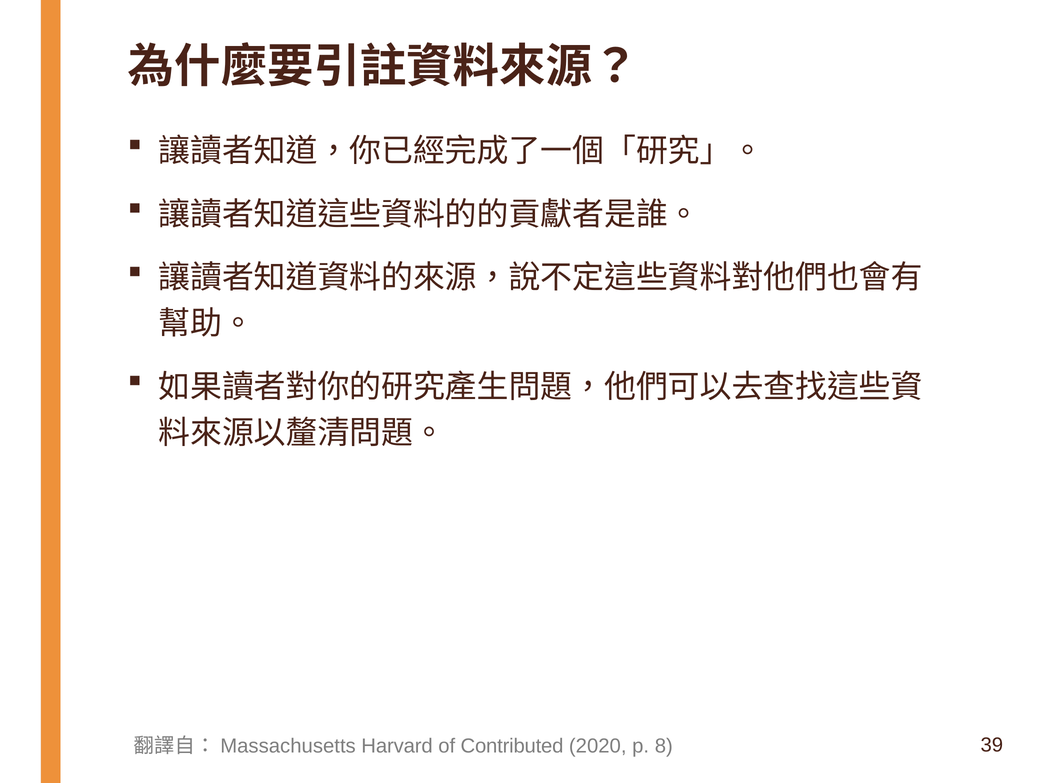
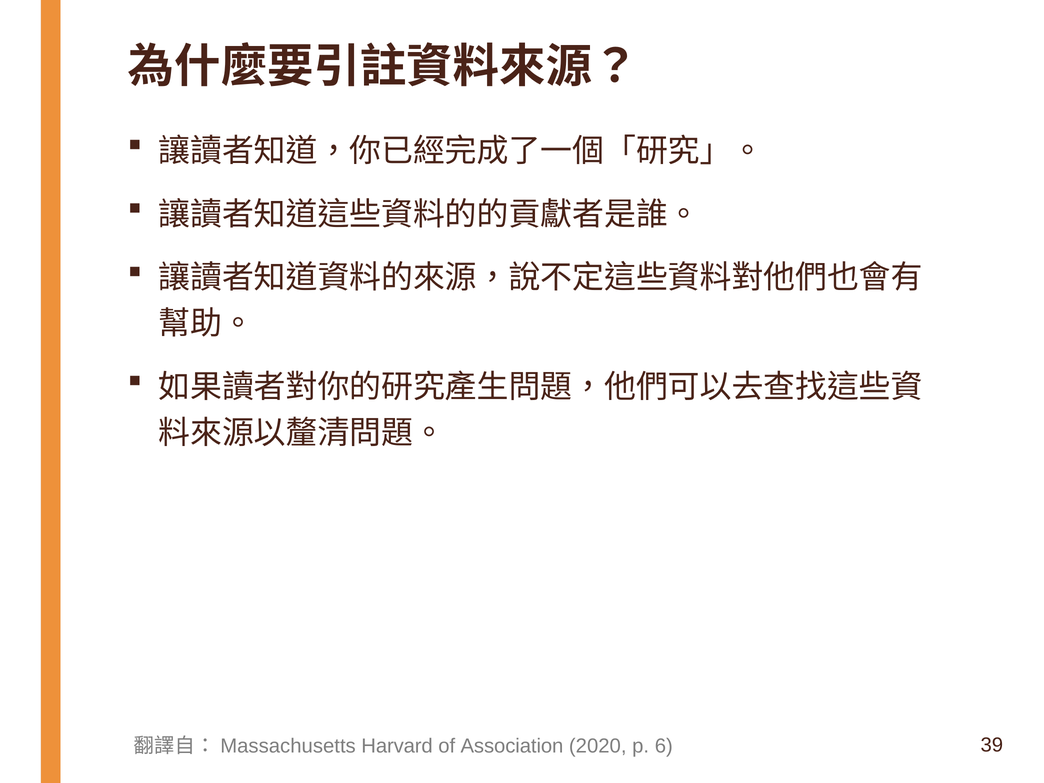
Contributed: Contributed -> Association (512, 746)
8: 8 -> 6 (664, 746)
